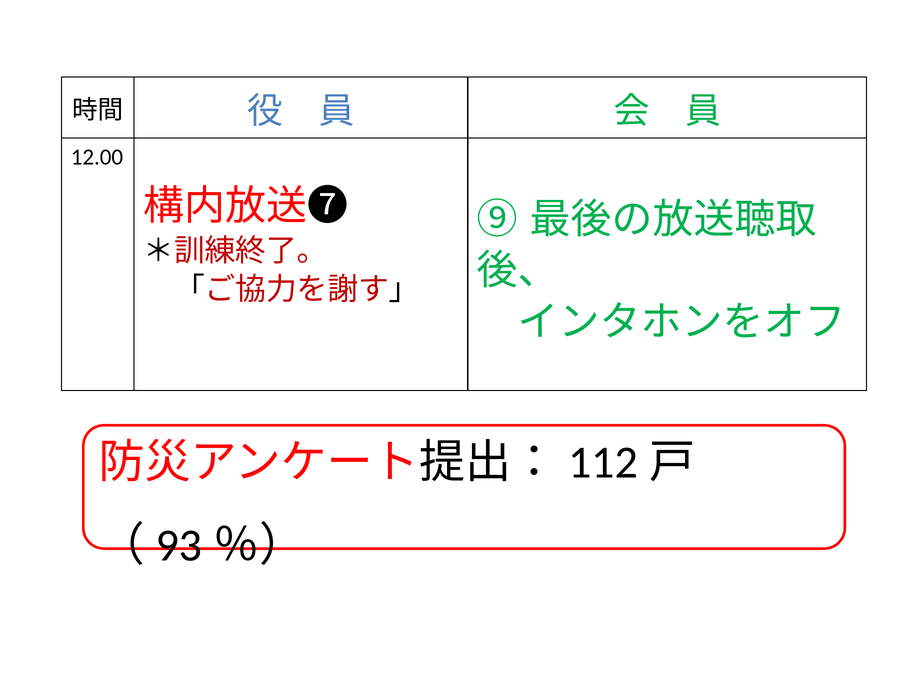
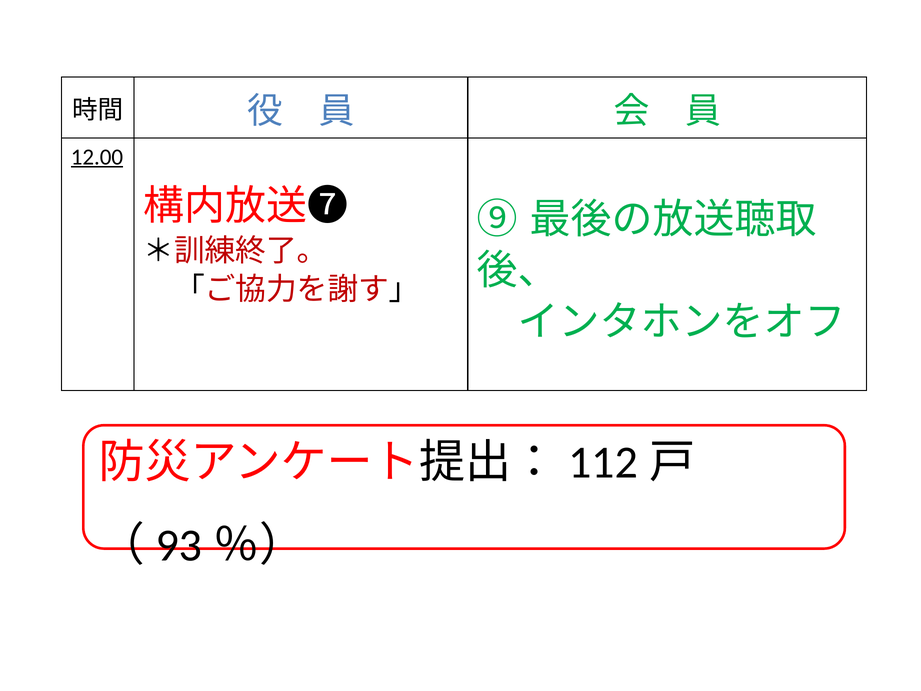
12.00 underline: none -> present (97, 157)
